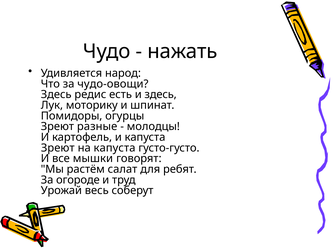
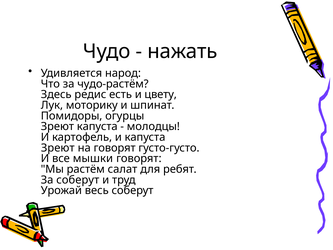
чудо-овощи: чудо-овощи -> чудо-растём (113, 84)
и здесь: здесь -> цвету (161, 94)
Зреют разные: разные -> капуста (97, 126)
на капуста: капуста -> говорят (115, 148)
За огороде: огороде -> соберут (78, 180)
